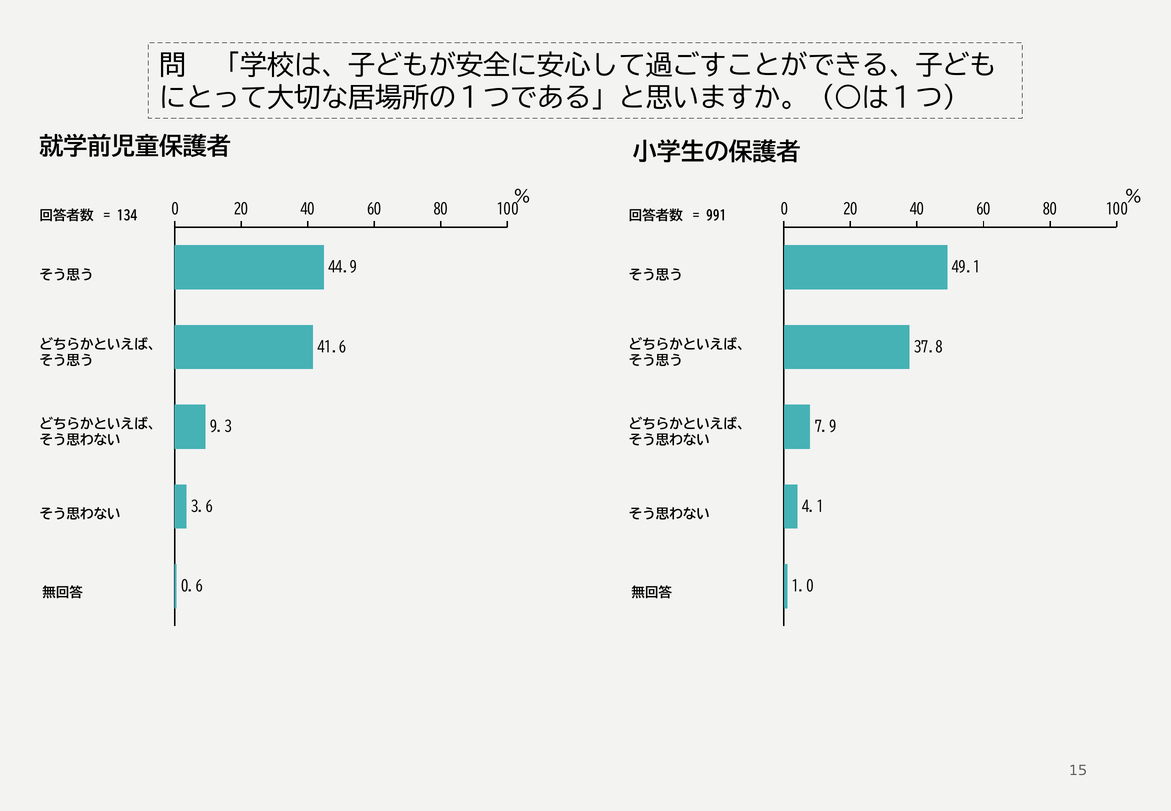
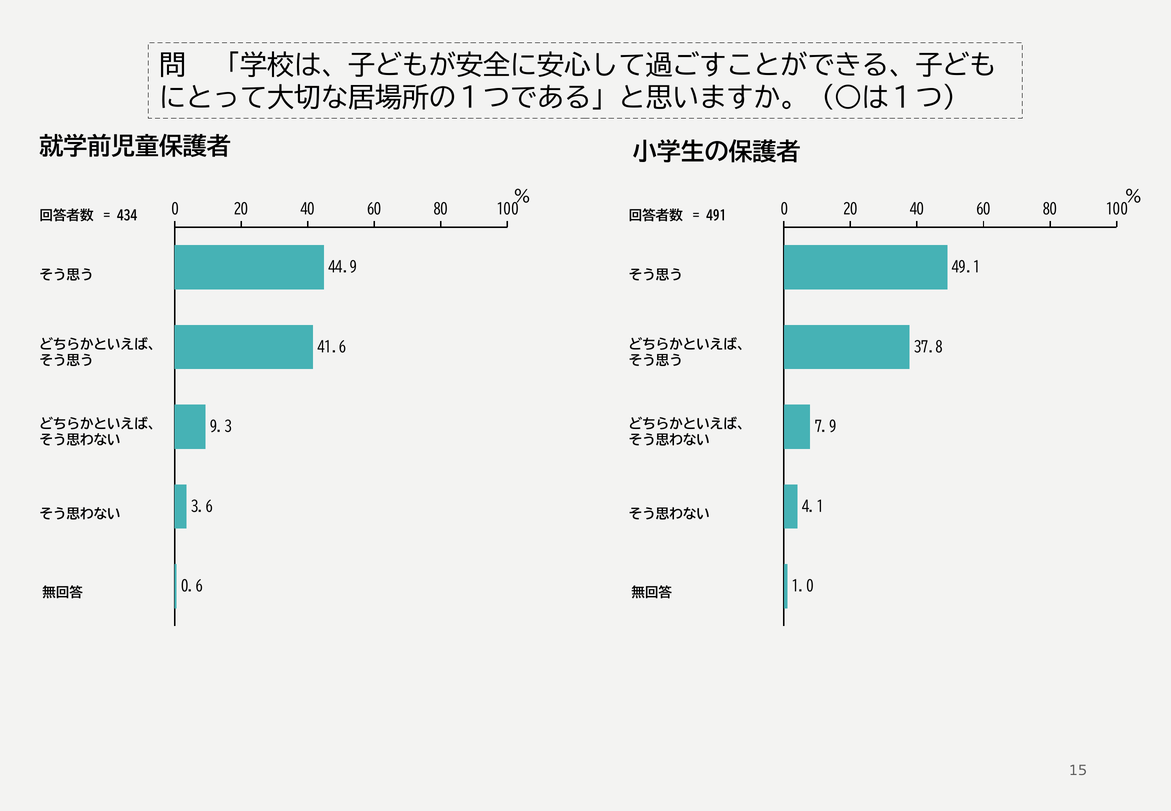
134: 134 -> 434 (127, 216)
991: 991 -> 491 (716, 216)
